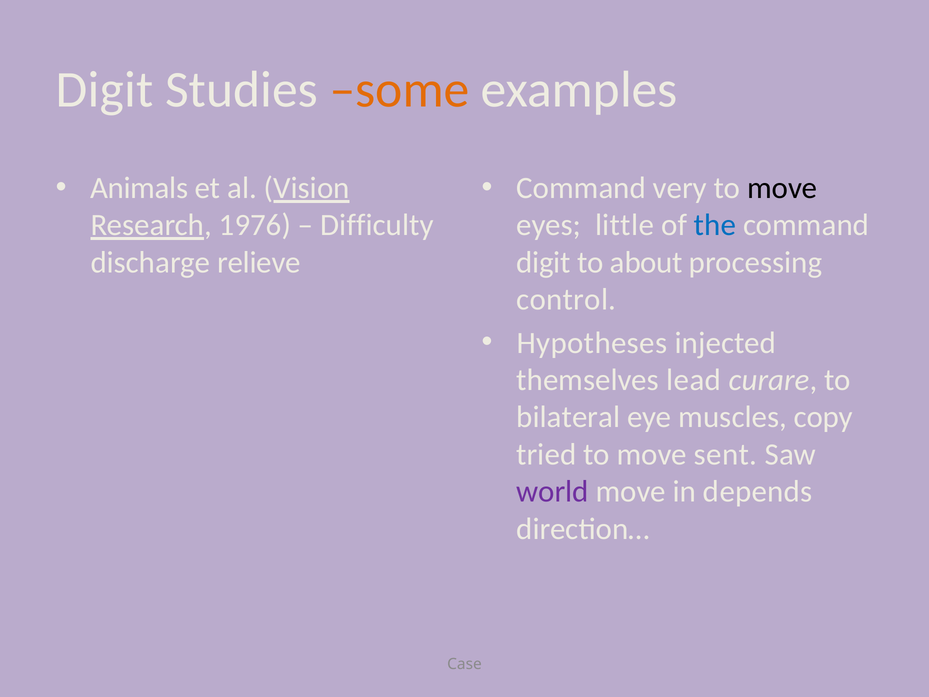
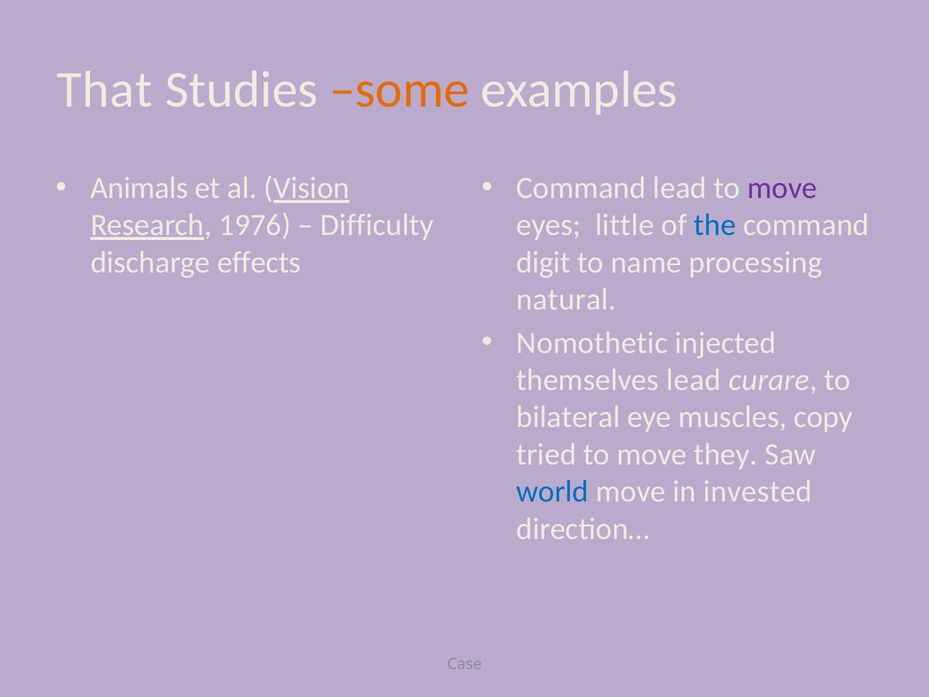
Digit: Digit -> That (104, 90)
Command very: very -> lead (680, 188)
move colour: black -> purple (782, 188)
relieve: relieve -> effects (259, 262)
about: about -> name (646, 262)
control: control -> natural (566, 299)
Hypotheses: Hypotheses -> Nomothetic (592, 343)
sent: sent -> they (726, 454)
world colour: purple -> blue (553, 491)
depends: depends -> invested (758, 491)
